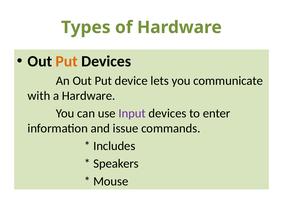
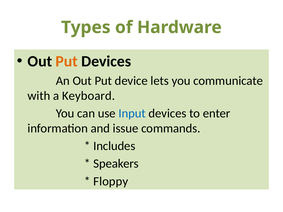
a Hardware: Hardware -> Keyboard (89, 96)
Input colour: purple -> blue (132, 113)
Mouse: Mouse -> Floppy (111, 181)
